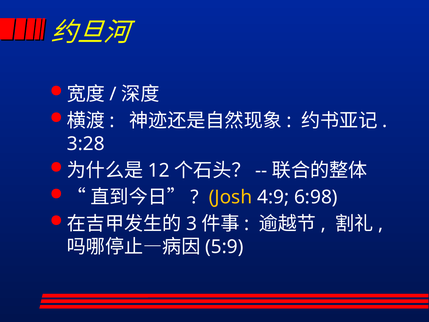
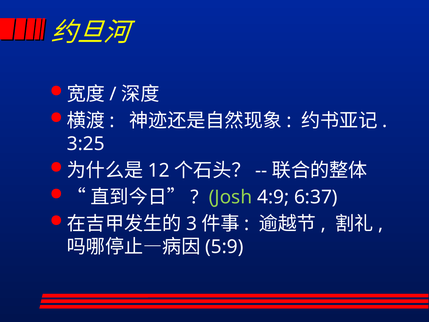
3:28: 3:28 -> 3:25 (86, 144)
Josh colour: yellow -> light green (230, 197)
6:98: 6:98 -> 6:37 (316, 197)
